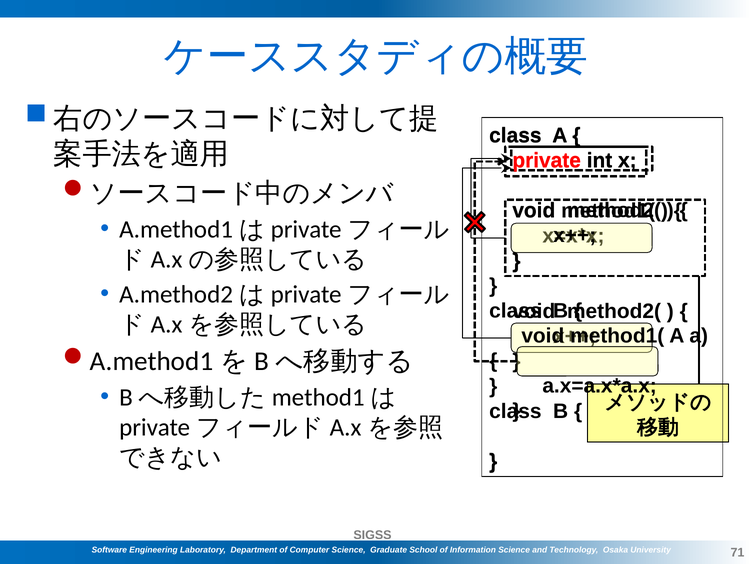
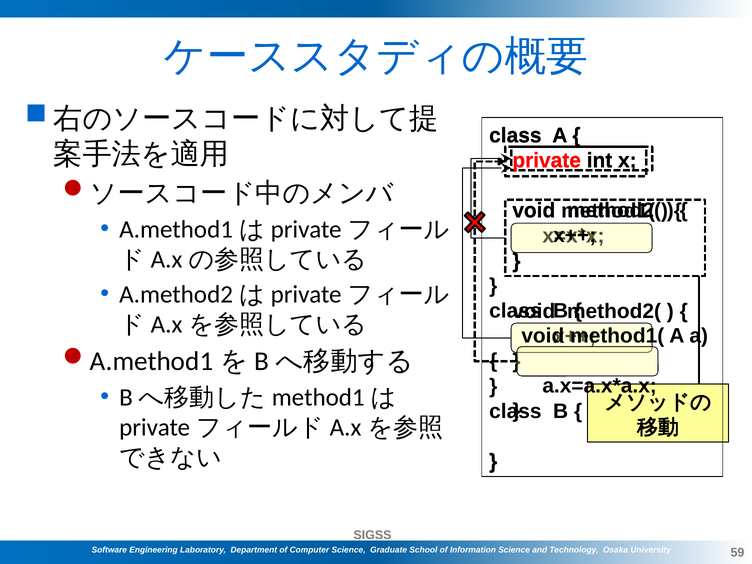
71: 71 -> 59 (738, 553)
